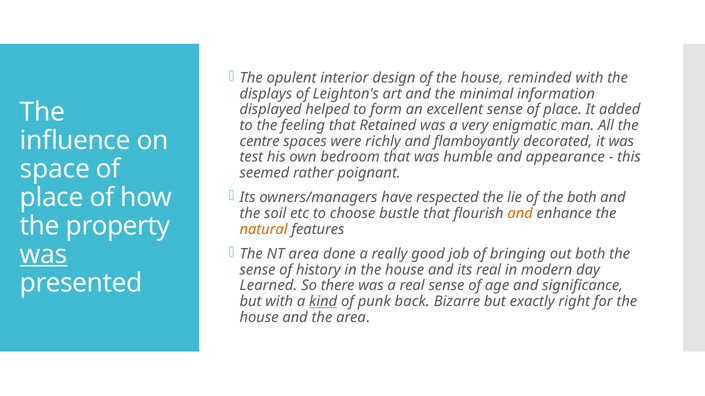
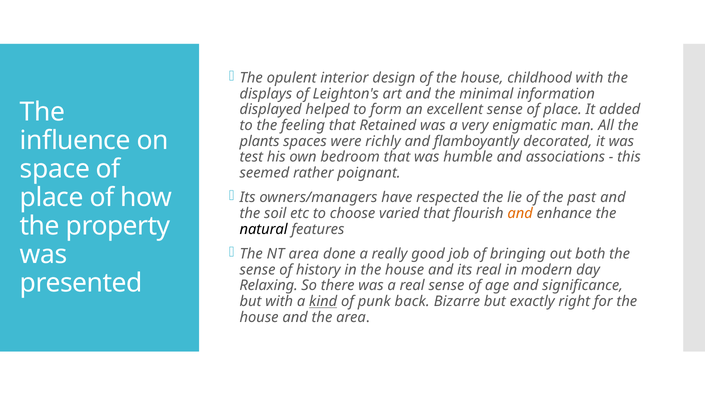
reminded: reminded -> childhood (540, 78)
centre: centre -> plants (260, 142)
appearance: appearance -> associations (565, 157)
the both: both -> past (582, 198)
bustle: bustle -> varied (399, 214)
natural colour: orange -> black (264, 230)
was underline: present -> none (44, 255)
Learned: Learned -> Relaxing (269, 286)
